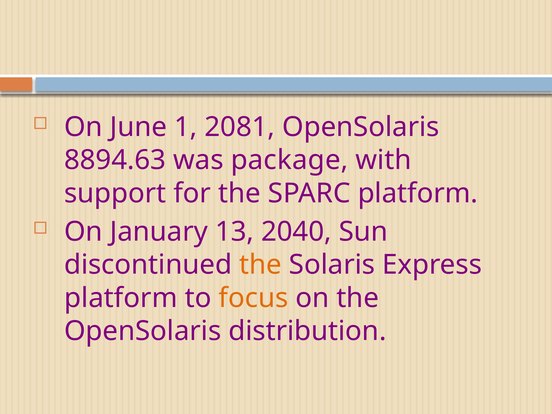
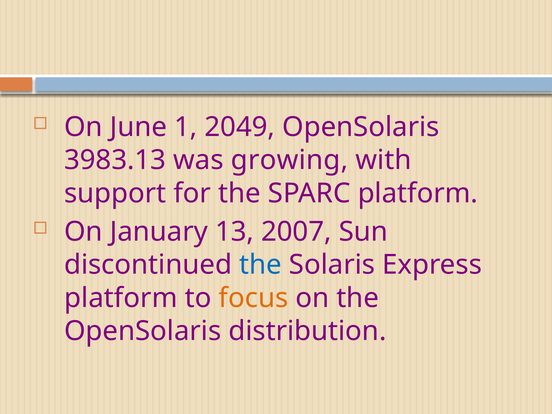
2081: 2081 -> 2049 (240, 127)
8894.63: 8894.63 -> 3983.13 (115, 160)
package: package -> growing (289, 160)
2040: 2040 -> 2007 (296, 232)
the colour: orange -> blue (260, 265)
